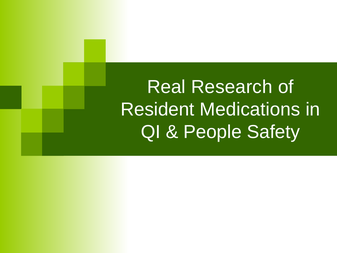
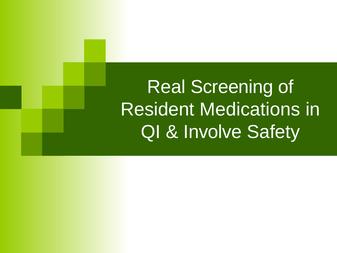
Research: Research -> Screening (232, 87)
People: People -> Involve (213, 132)
